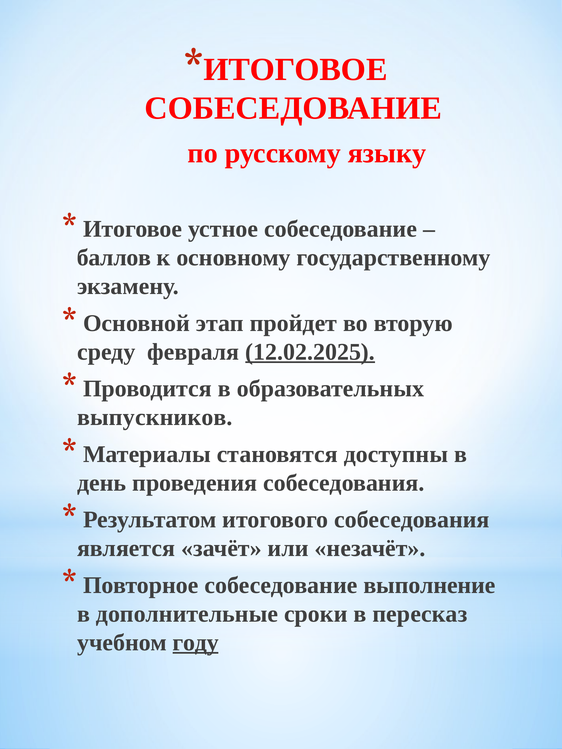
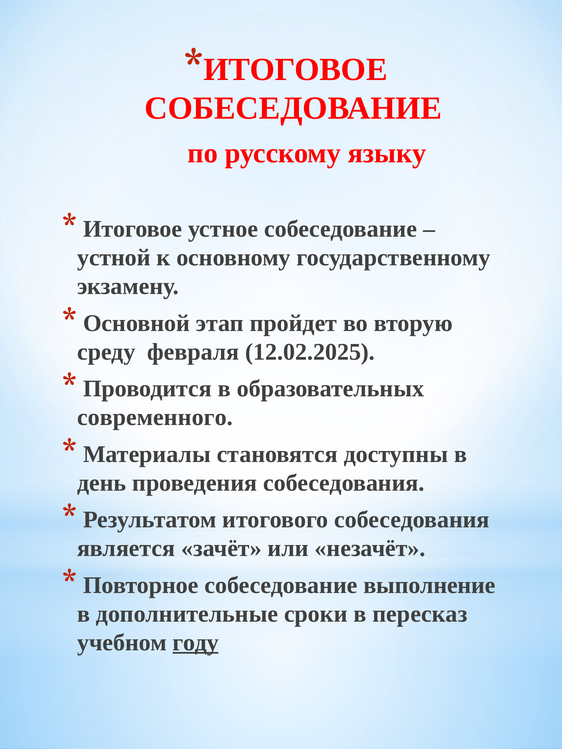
баллов: баллов -> устной (114, 258)
12.02.2025 underline: present -> none (310, 352)
выпускников: выпускников -> современного (155, 418)
